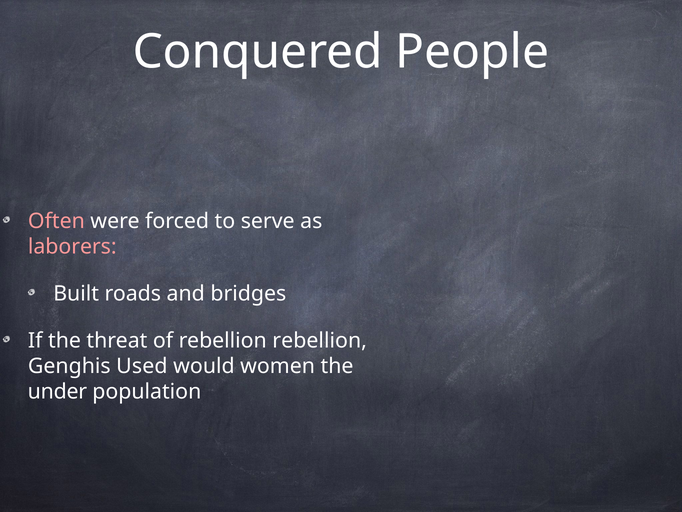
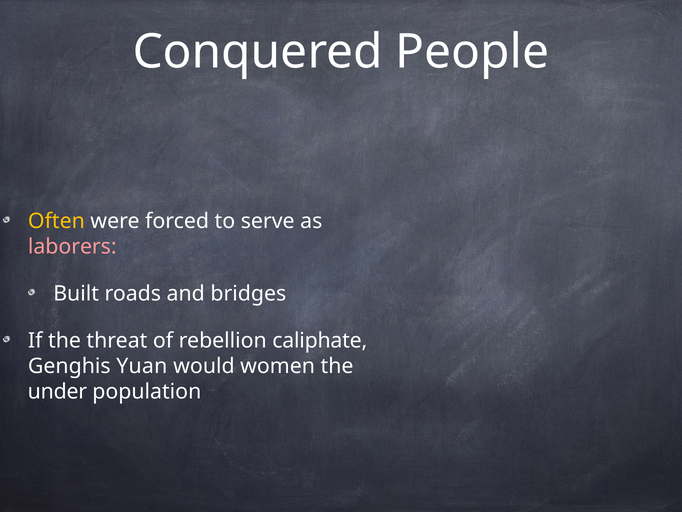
Often colour: pink -> yellow (56, 221)
rebellion rebellion: rebellion -> caliphate (320, 340)
Used: Used -> Yuan (142, 366)
